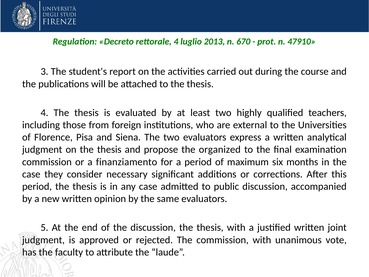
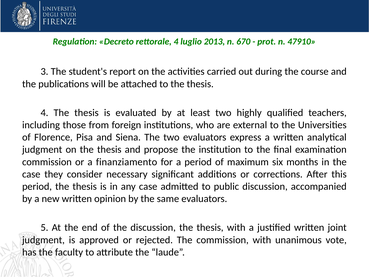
organized: organized -> institution (220, 149)
